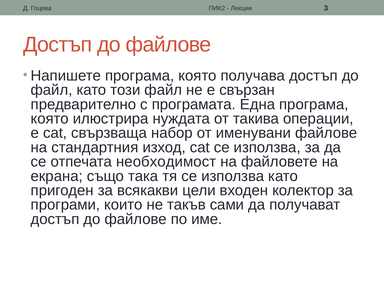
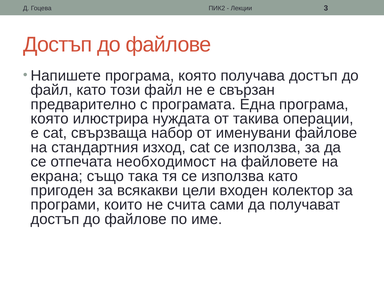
такъв: такъв -> счита (186, 205)
